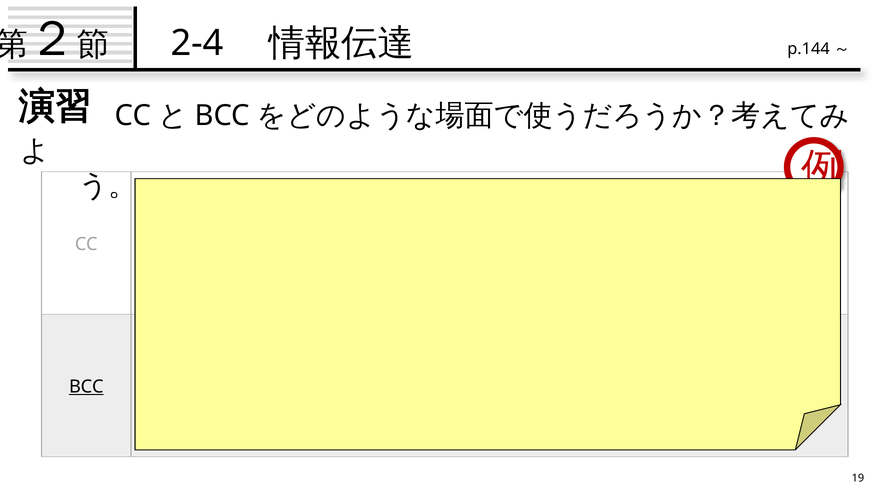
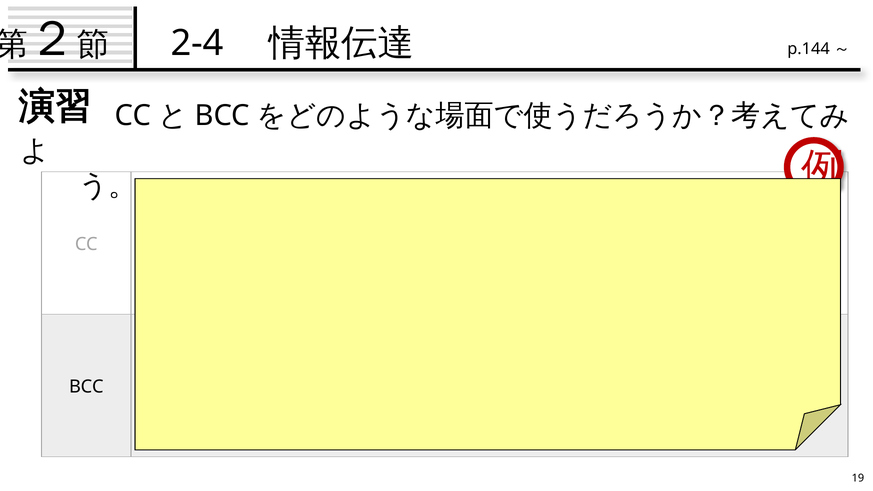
BCC underline: present -> none (86, 387)
